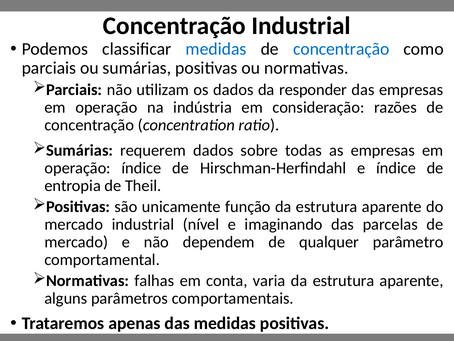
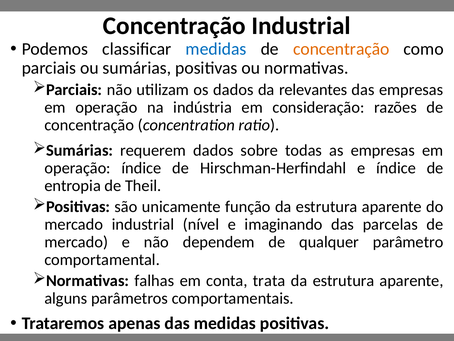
concentração colour: blue -> orange (341, 49)
responder: responder -> relevantes (313, 89)
varia: varia -> trata (269, 280)
